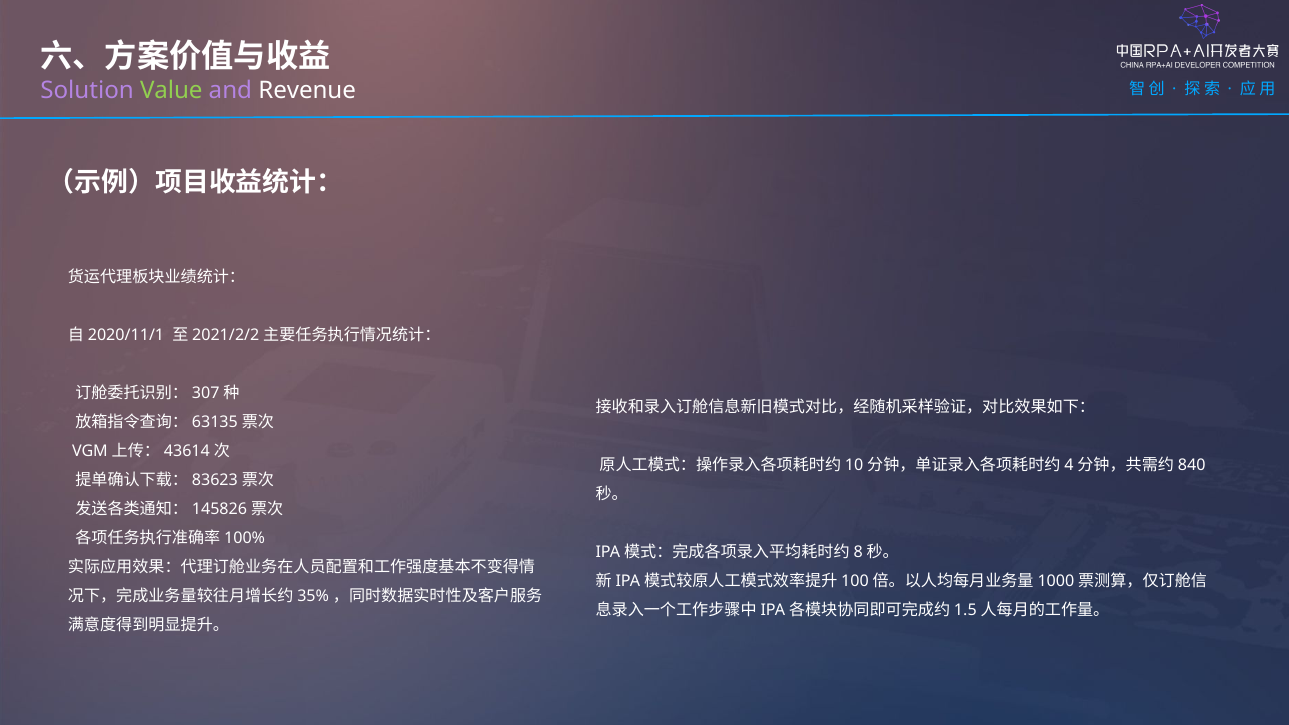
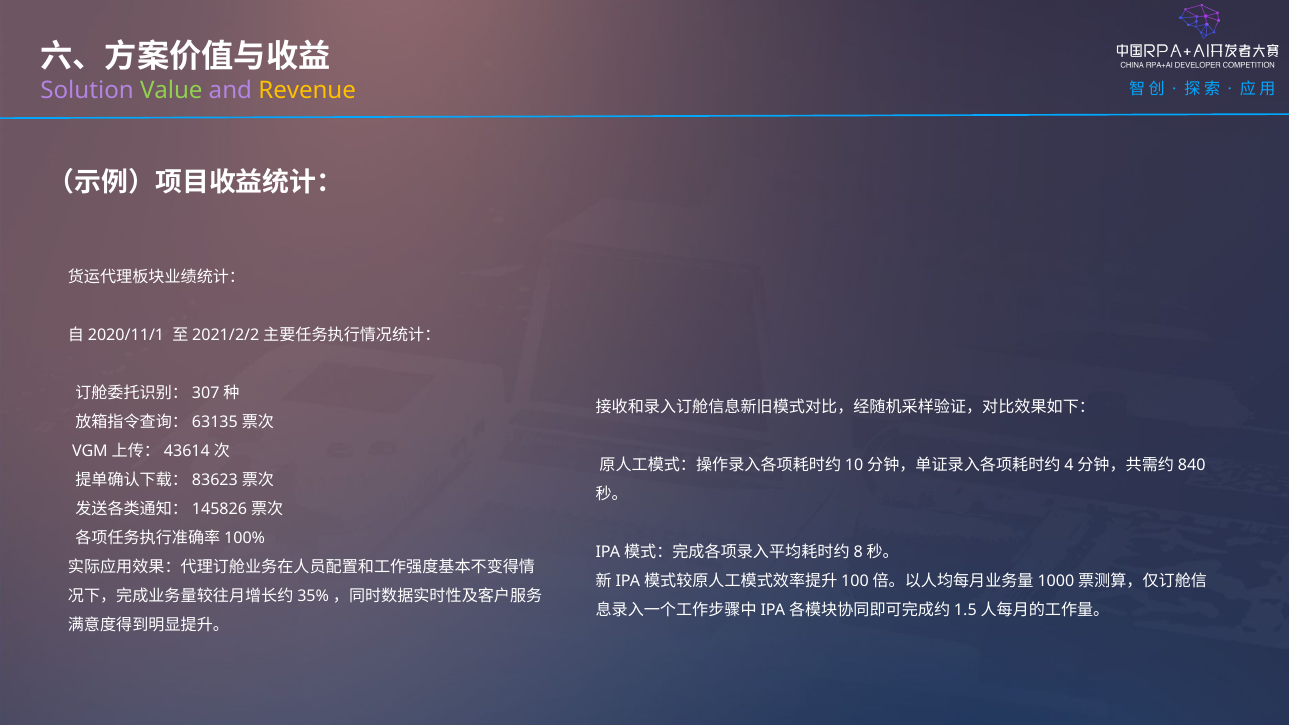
Revenue colour: white -> yellow (307, 90)
